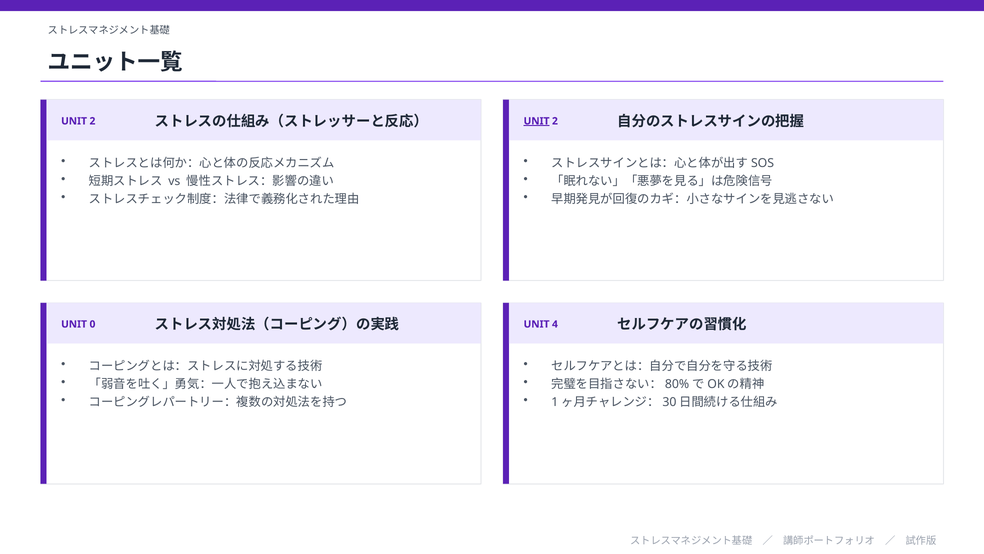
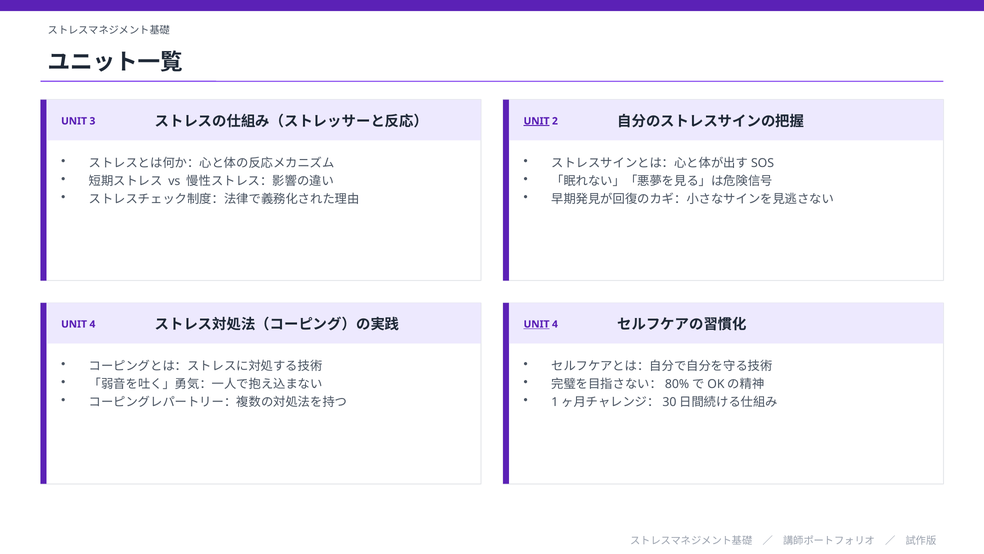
2: 2 -> 3 (92, 121)
0: 0 -> 4 (92, 324)
UNIT underline: none -> present (537, 324)
